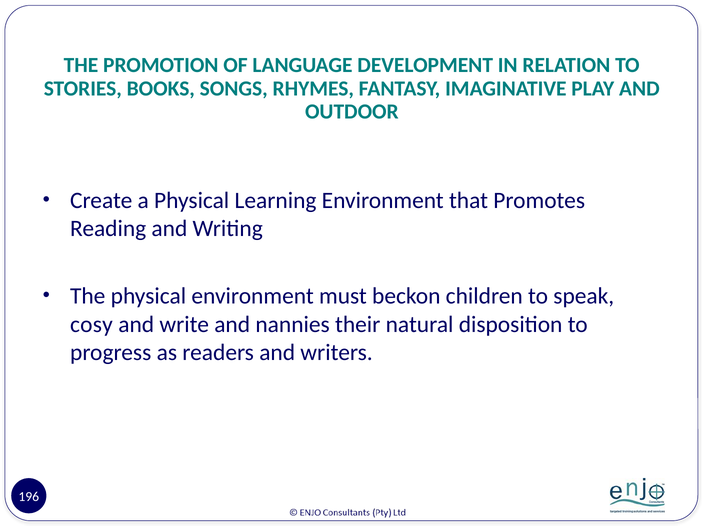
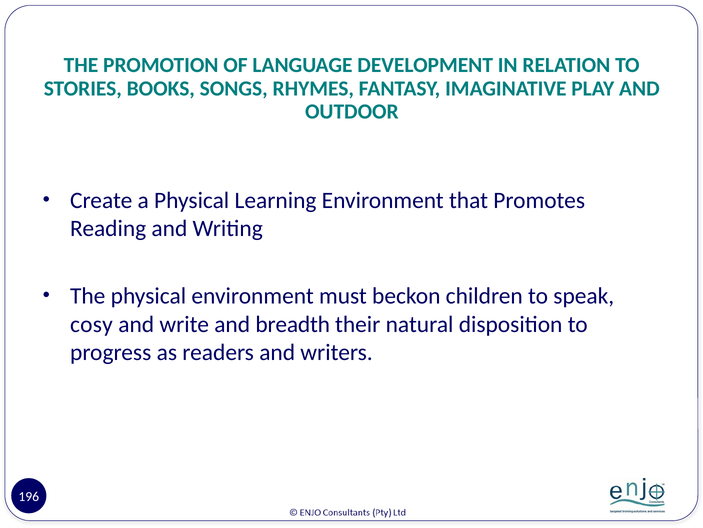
nannies: nannies -> breadth (293, 324)
